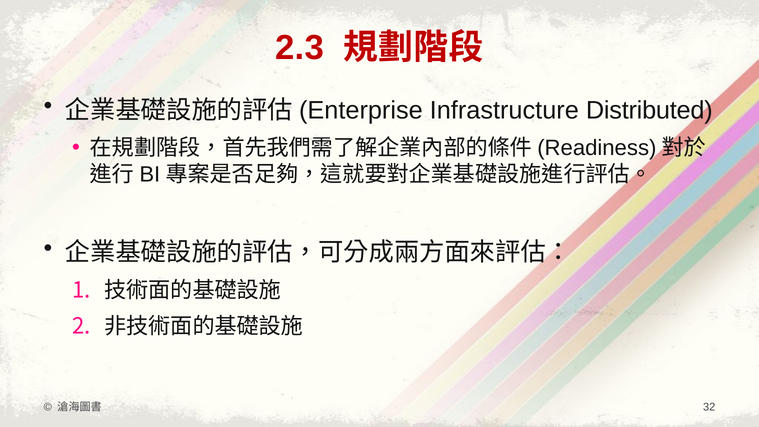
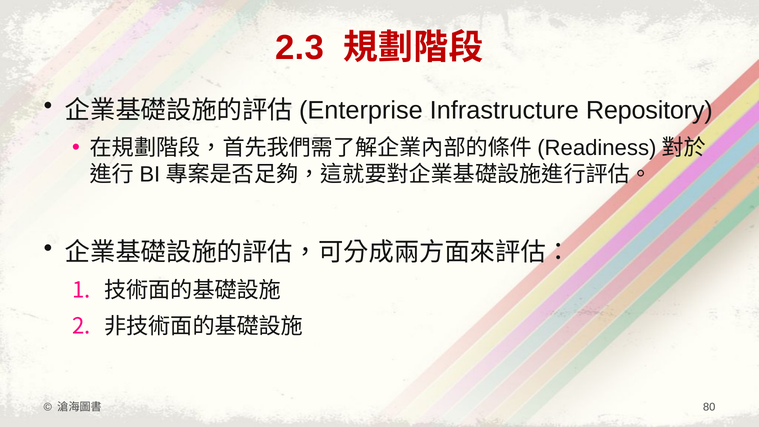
Distributed: Distributed -> Repository (649, 110)
32: 32 -> 80 (709, 407)
